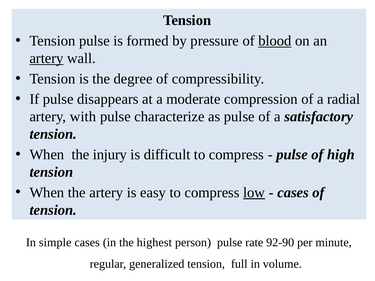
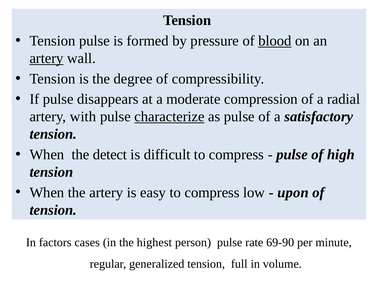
characterize underline: none -> present (169, 117)
injury: injury -> detect (110, 155)
low underline: present -> none (254, 193)
cases: cases -> upon (293, 193)
simple: simple -> factors (55, 243)
92-90: 92-90 -> 69-90 (280, 243)
